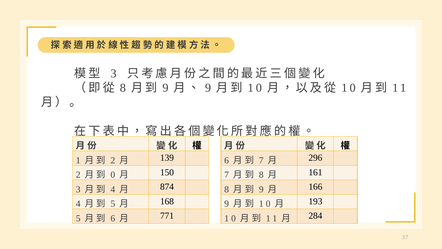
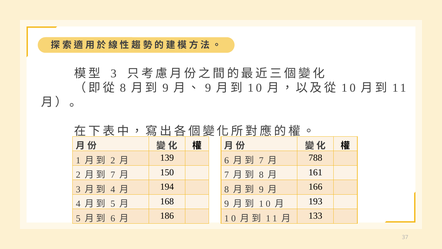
296: 296 -> 788 (315, 158)
0: 0 -> 7 (113, 175)
874: 874 -> 194 (167, 187)
771: 771 -> 186 (167, 215)
284: 284 -> 133 (315, 215)
